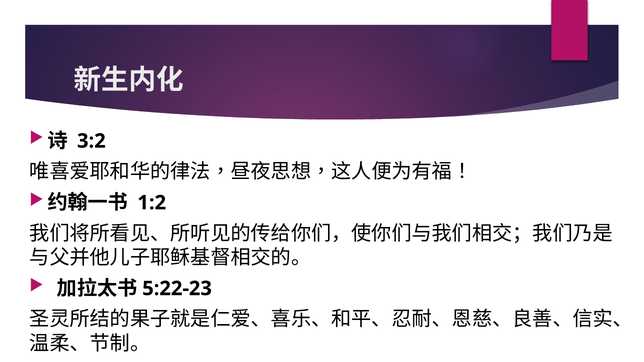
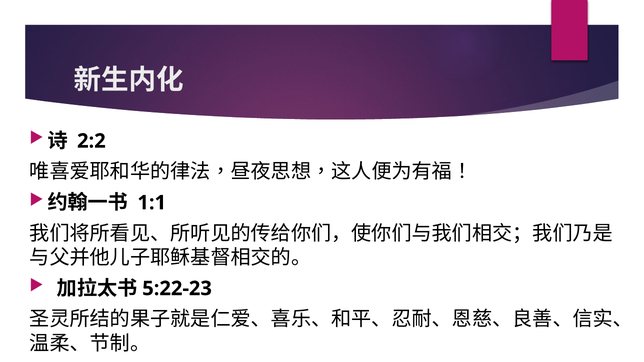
3:2: 3:2 -> 2:2 (91, 141)
1:2: 1:2 -> 1:1 (152, 203)
